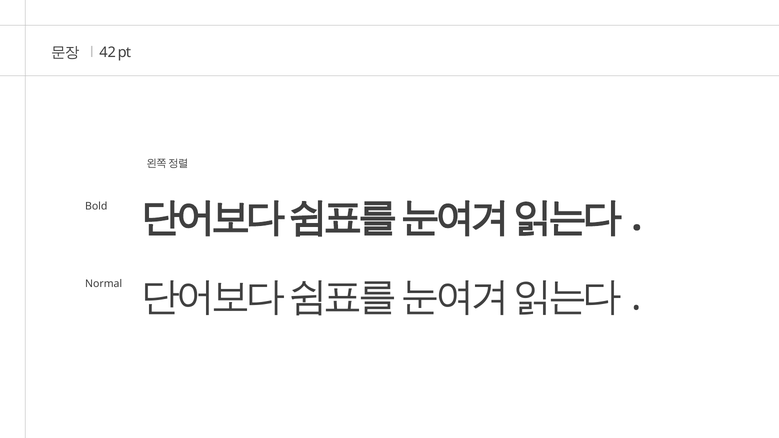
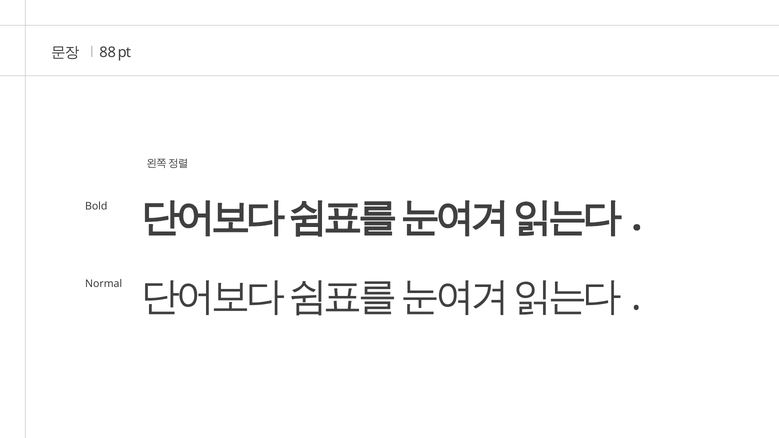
42: 42 -> 88 (108, 53)
